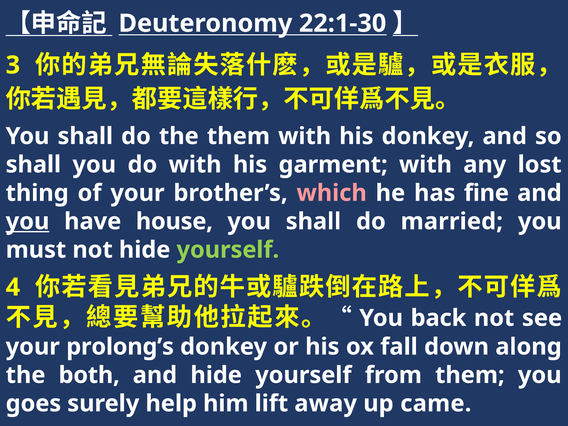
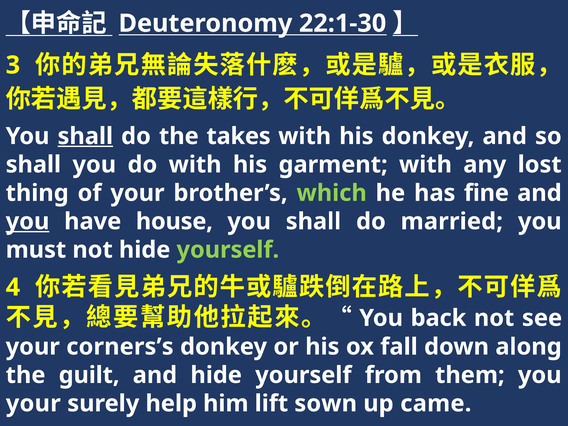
shall underline: none -> present (85, 136)
the them: them -> takes (239, 136)
which colour: pink -> light green (332, 193)
prolong’s: prolong’s -> corners’s (120, 347)
both: both -> guilt (89, 375)
goes: goes -> your (33, 404)
away: away -> sown (326, 404)
